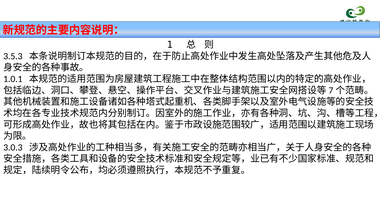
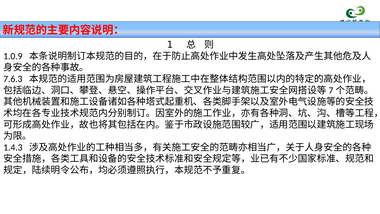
3.5.3: 3.5.3 -> 1.0.9 (13, 56)
1.0.1: 1.0.1 -> 7.6.3 (13, 79)
3.0.3: 3.0.3 -> 1.4.3 (13, 147)
